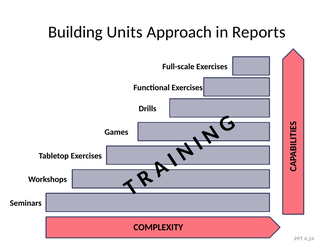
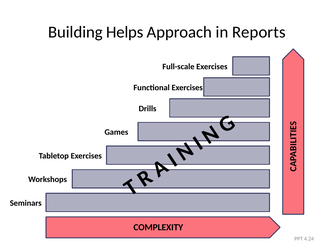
Units: Units -> Helps (125, 32)
